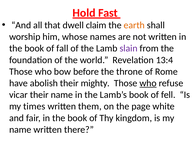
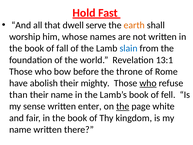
claim: claim -> serve (96, 25)
slain colour: purple -> blue (129, 48)
13:4: 13:4 -> 13:1 (165, 60)
vicar: vicar -> than (18, 95)
times: times -> sense (34, 106)
them: them -> enter (90, 106)
the underline: none -> present (123, 106)
